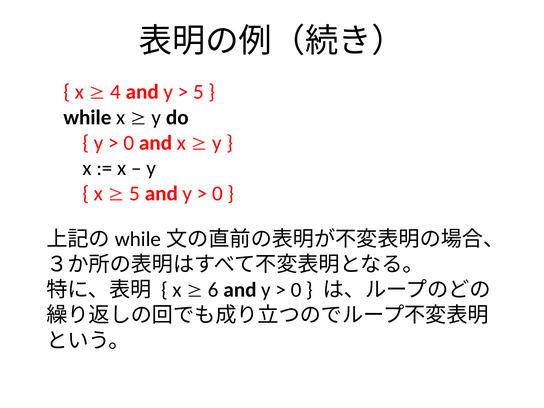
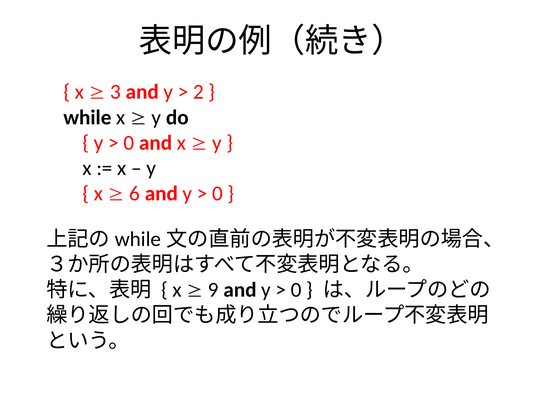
4: 4 -> 3 (116, 92)
5: 5 -> 2 (198, 92)
5: 5 -> 6 (135, 194)
6: 6 -> 9 (213, 290)
